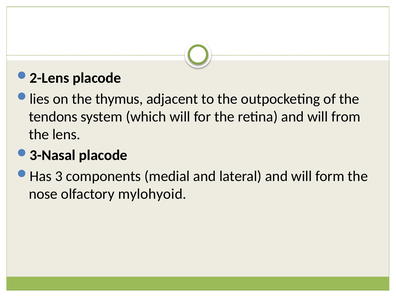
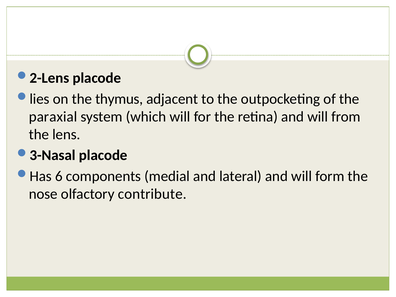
tendons: tendons -> paraxial (53, 117)
3: 3 -> 6 (59, 176)
mylohyoid: mylohyoid -> contribute (152, 194)
